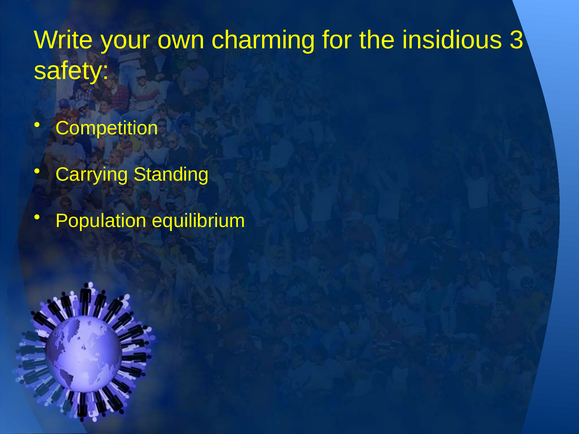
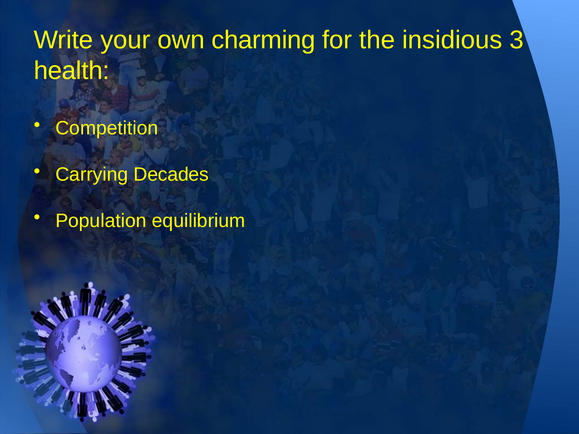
safety: safety -> health (72, 71)
Standing: Standing -> Decades (171, 175)
